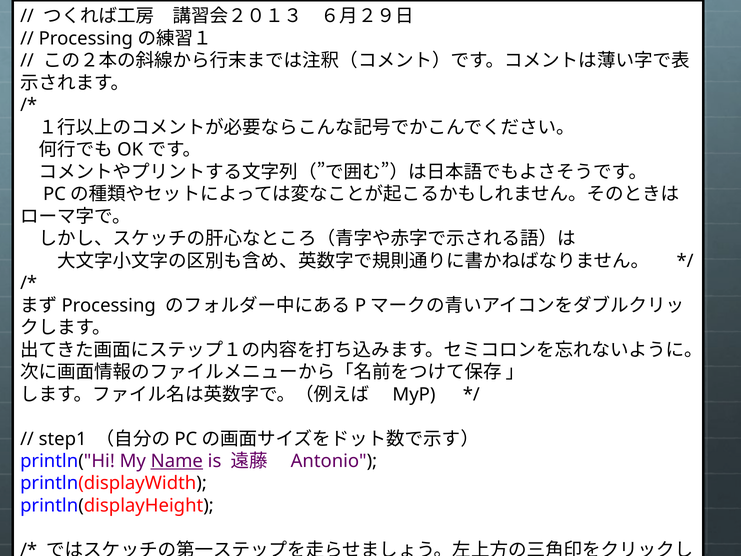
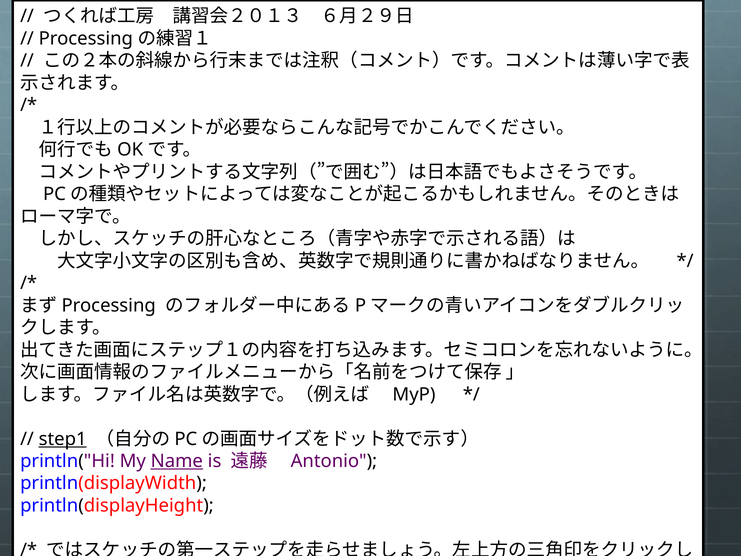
step1 underline: none -> present (63, 439)
